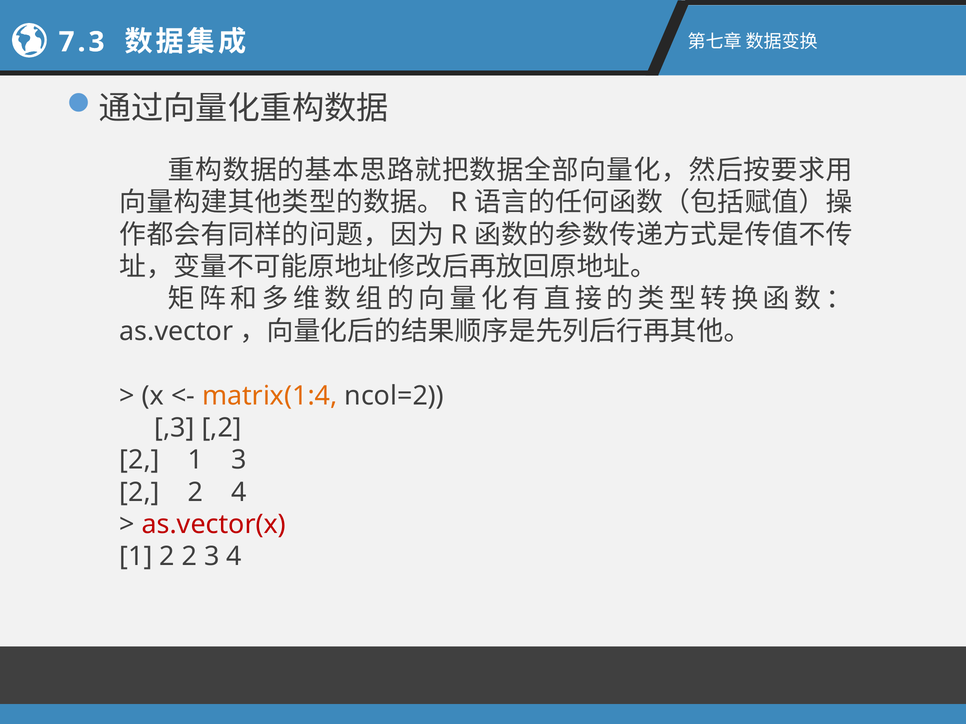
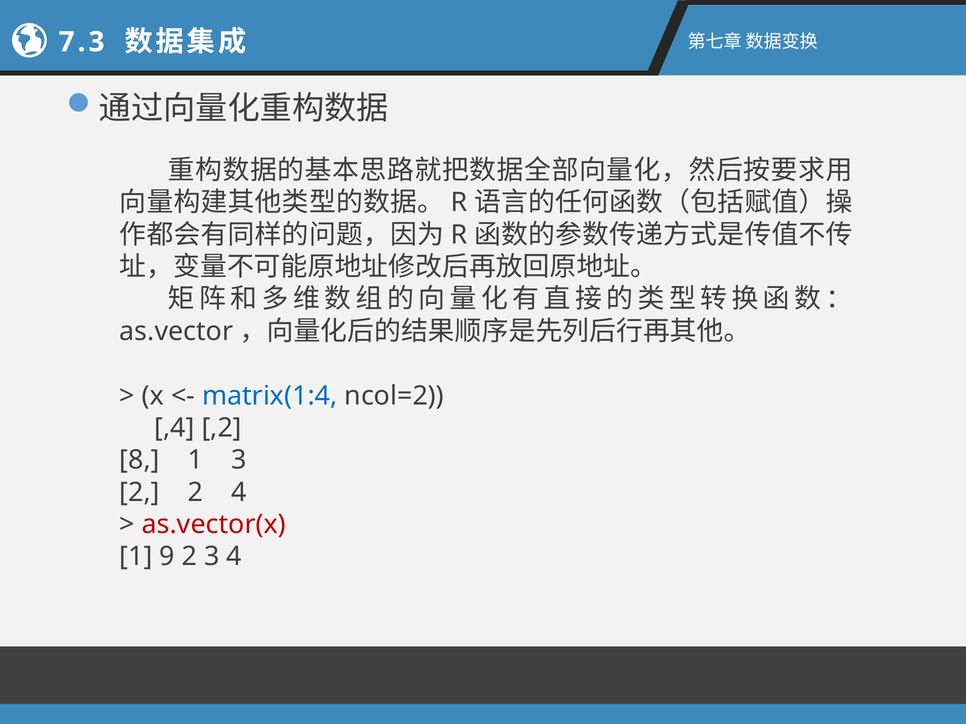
matrix(1:4 colour: orange -> blue (270, 396)
,3: ,3 -> ,4 (175, 428)
2: 2 -> 8 (140, 460)
1 2: 2 -> 9 (167, 557)
